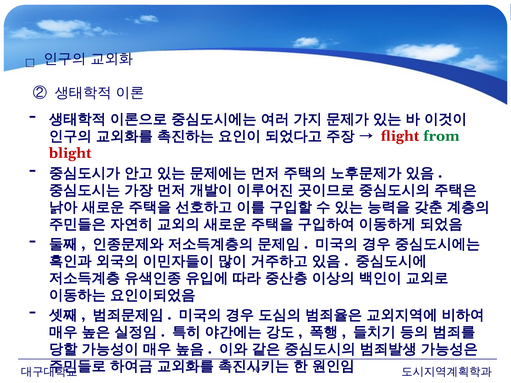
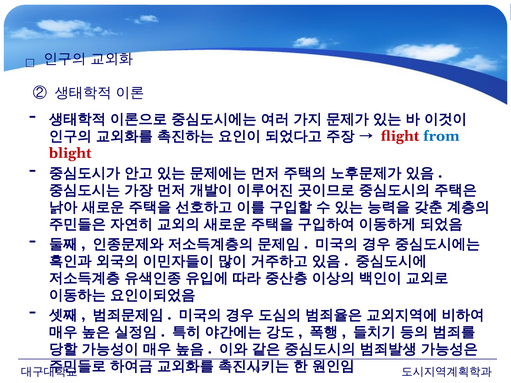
from colour: green -> blue (441, 136)
